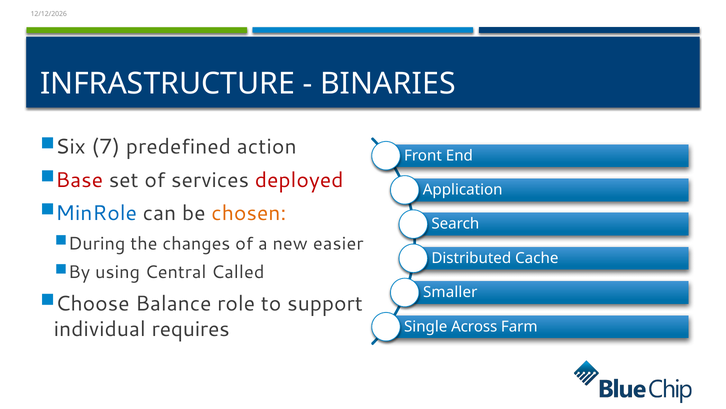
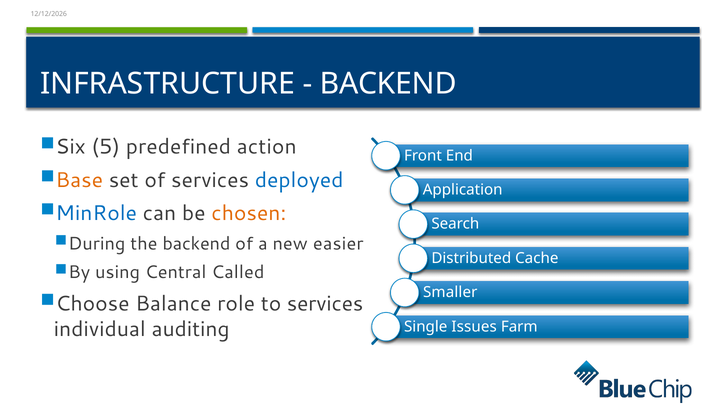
BINARIES: BINARIES -> BACKEND (388, 83)
7: 7 -> 5 (106, 147)
Base colour: red -> orange (79, 180)
deployed colour: red -> blue (299, 180)
the changes: changes -> backend (196, 243)
to support: support -> services (325, 303)
requires: requires -> auditing (191, 329)
Across: Across -> Issues (474, 326)
